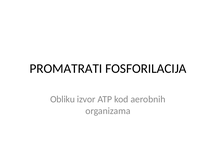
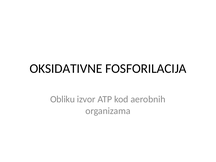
PROMATRATI: PROMATRATI -> OKSIDATIVNE (66, 69)
